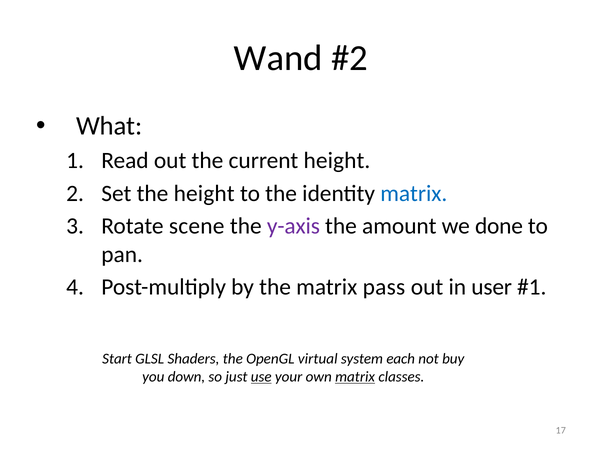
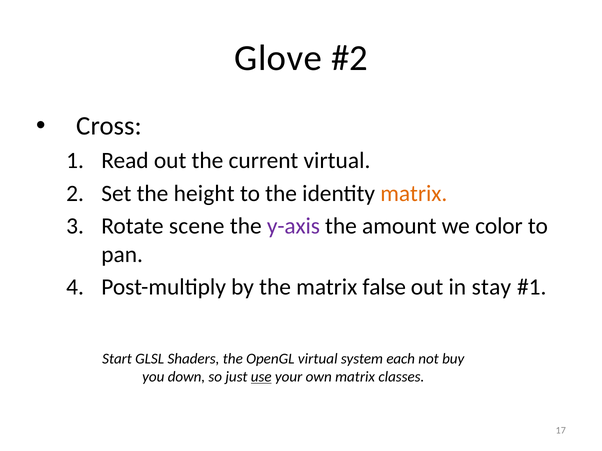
Wand: Wand -> Glove (278, 58)
What: What -> Cross (109, 126)
current height: height -> virtual (337, 161)
matrix colour: blue -> orange (414, 194)
done: done -> color (499, 226)
pass: pass -> false (384, 287)
user: user -> stay (491, 287)
matrix underline: present -> none (355, 377)
